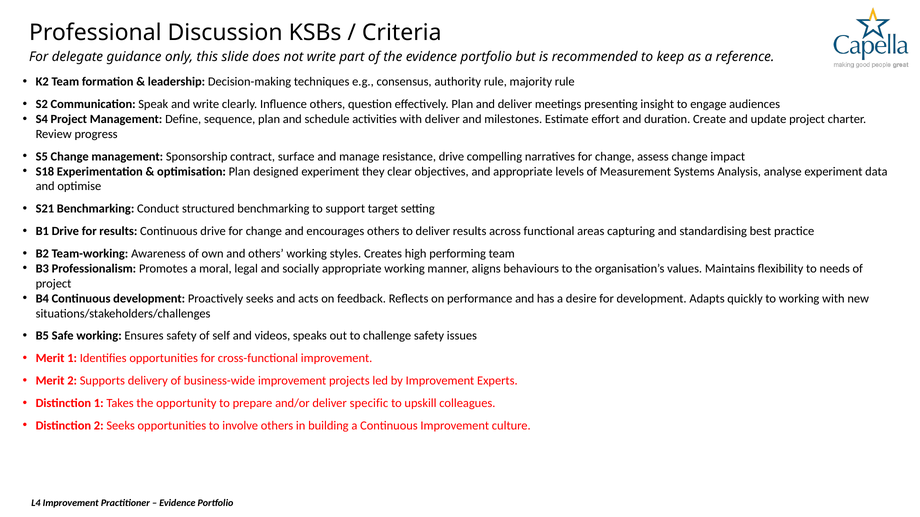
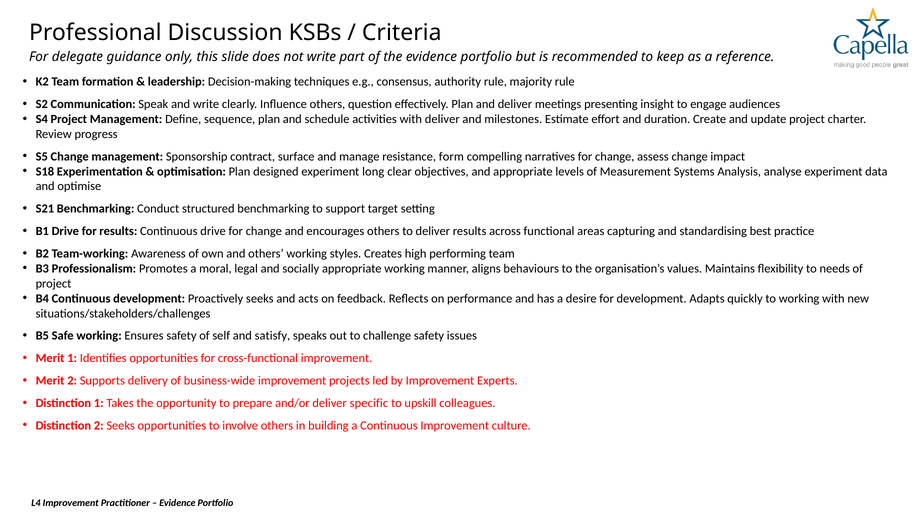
resistance drive: drive -> form (451, 157)
they: they -> long (373, 172)
videos: videos -> satisfy (272, 336)
